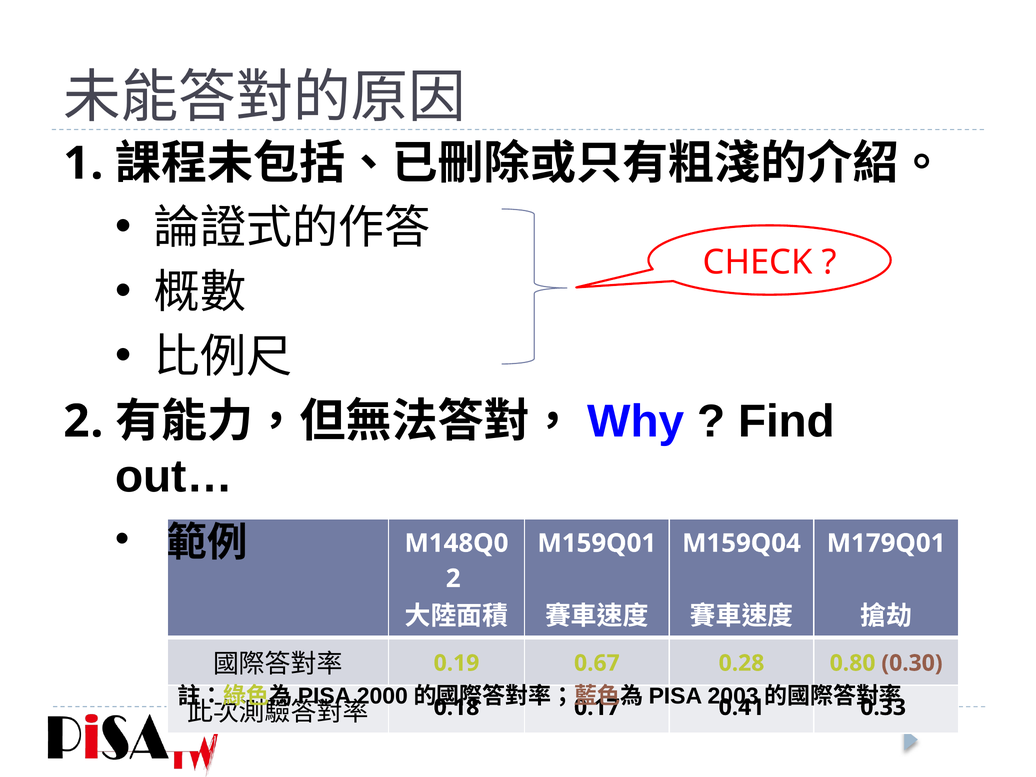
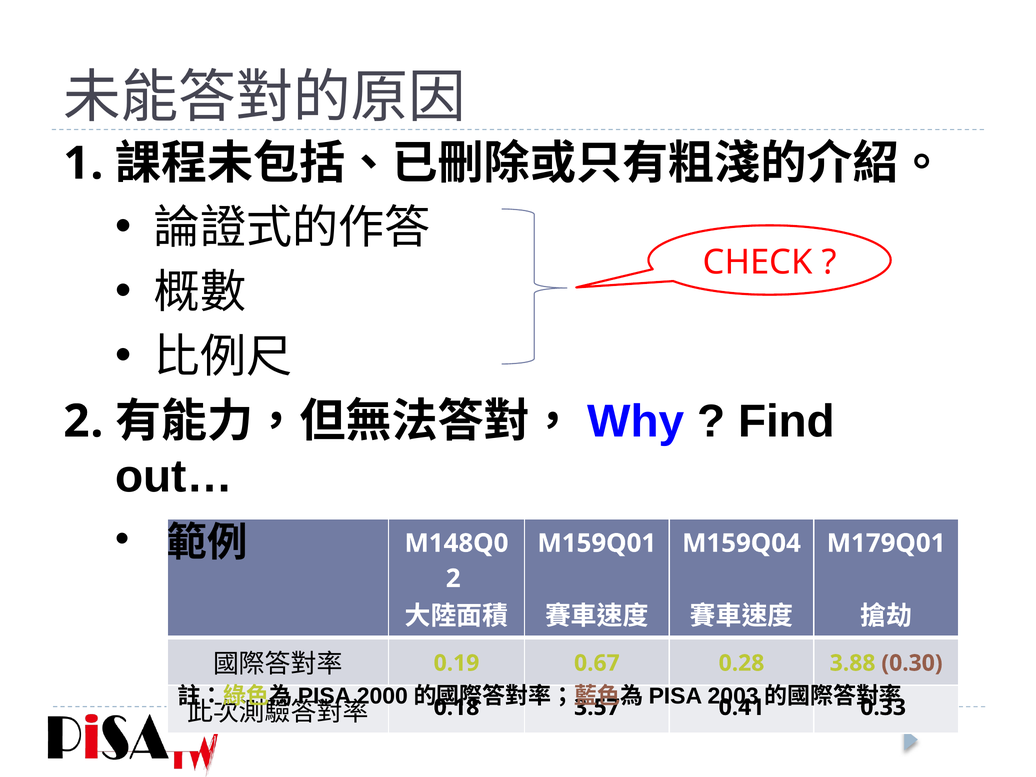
0.80: 0.80 -> 3.88 (853, 663)
0.17: 0.17 -> 3.57 (597, 707)
